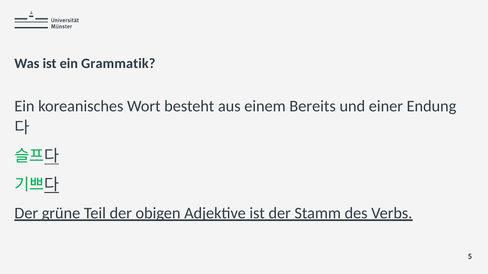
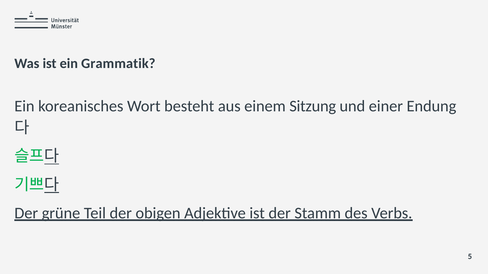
Bereits: Bereits -> Sitzung (313, 106)
